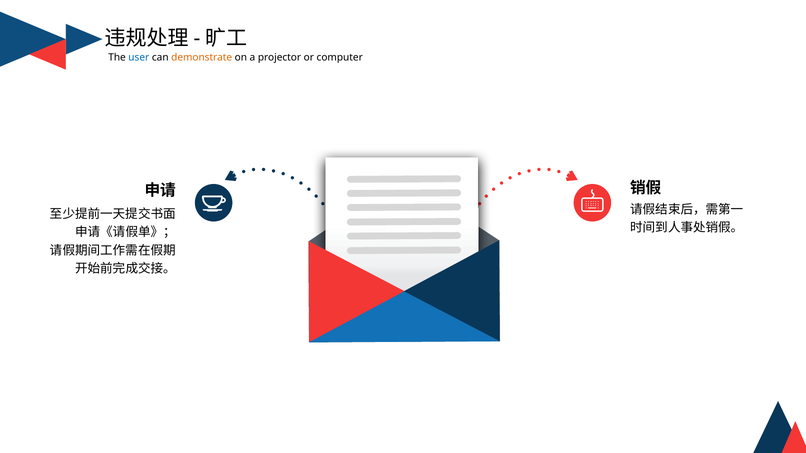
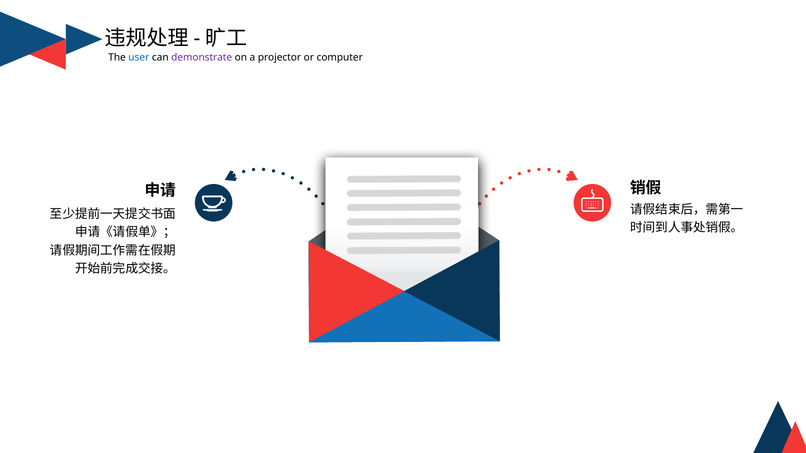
demonstrate colour: orange -> purple (202, 58)
